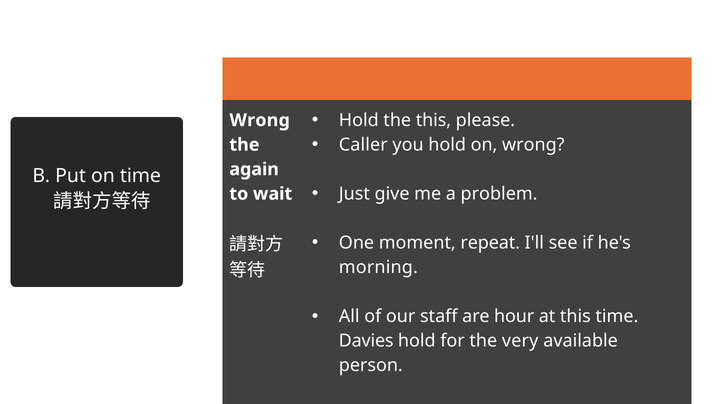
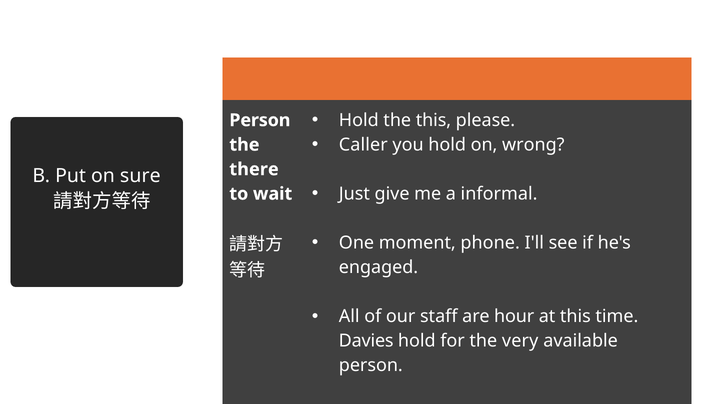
Wrong: Wrong -> Person (260, 120)
again: again -> there (254, 169)
on time: time -> sure (140, 176)
problem: problem -> informal (499, 194)
repeat: repeat -> phone (490, 243)
morning: morning -> engaged (378, 268)
